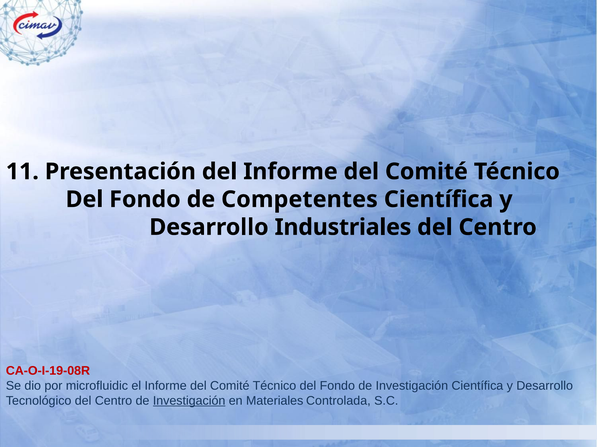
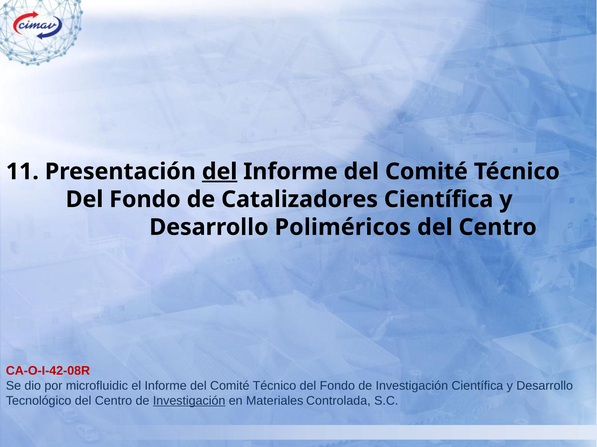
del underline: none -> present (220, 172)
Competentes: Competentes -> Catalizadores (300, 200)
Industriales: Industriales -> Poliméricos (343, 228)
CA-O-I-19-08R: CA-O-I-19-08R -> CA-O-I-42-08R (48, 371)
